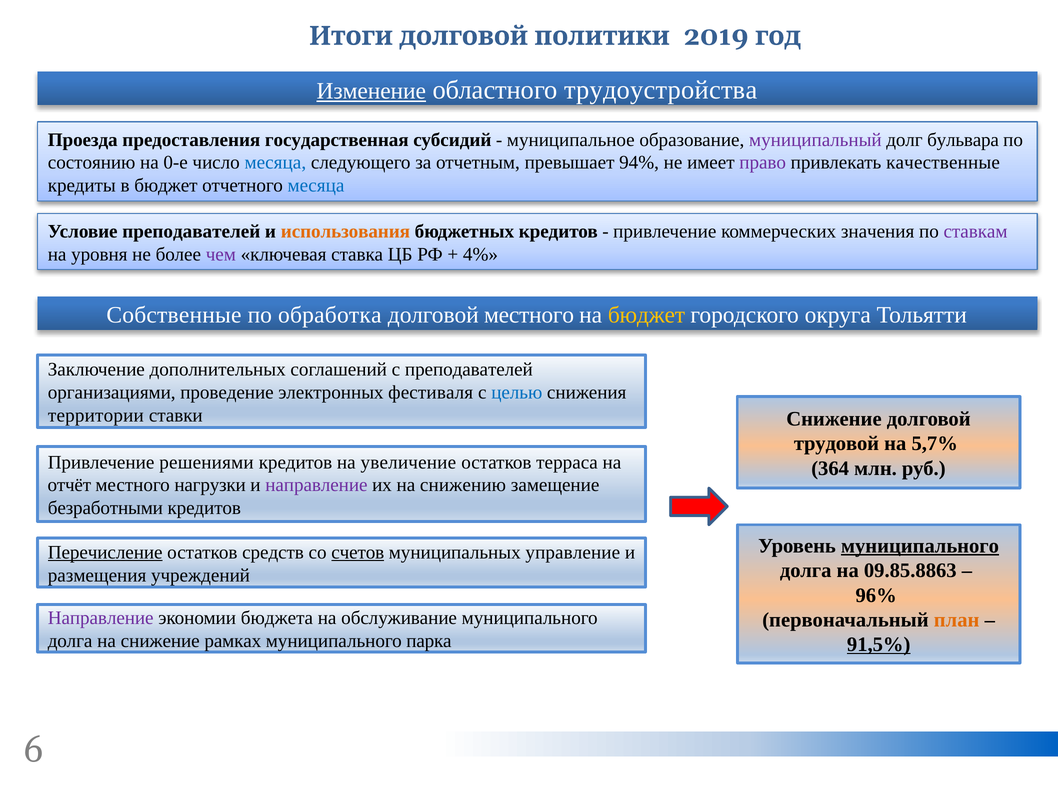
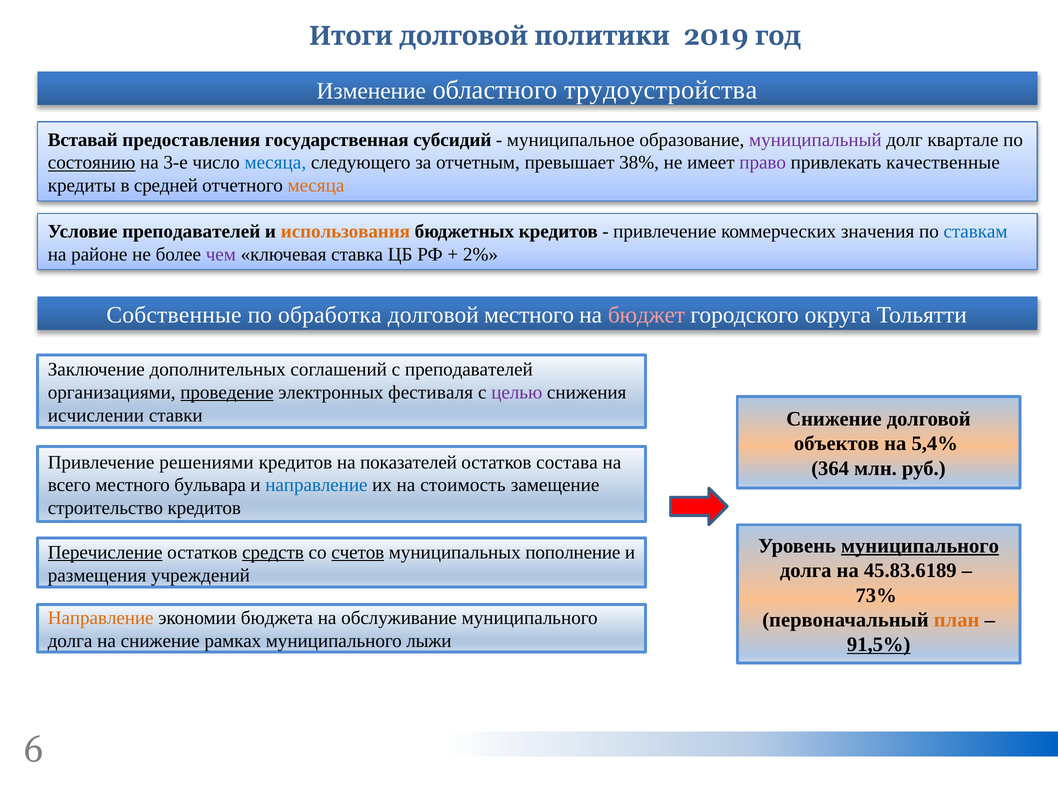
Изменение underline: present -> none (371, 91)
Проезда: Проезда -> Вставай (83, 140)
бульвара: бульвара -> квартале (963, 140)
состоянию underline: none -> present (92, 163)
0-е: 0-е -> 3-е (176, 163)
94%: 94% -> 38% (639, 163)
в бюджет: бюджет -> средней (166, 186)
месяца colour: blue -> orange (316, 186)
ставкам colour: purple -> blue (976, 231)
уровня: уровня -> районе (99, 254)
4%: 4% -> 2% (480, 254)
бюджет colour: yellow -> pink (646, 315)
проведение underline: none -> present (227, 393)
целью colour: blue -> purple (517, 393)
территории: территории -> исчислении (96, 416)
трудовой: трудовой -> объектов (837, 444)
5,7%: 5,7% -> 5,4% (935, 444)
увеличение: увеличение -> показателей (409, 463)
терраса: терраса -> состава (567, 463)
отчёт: отчёт -> всего (69, 485)
нагрузки: нагрузки -> бульвара (210, 485)
направление colour: purple -> blue (316, 485)
снижению: снижению -> стоимость (463, 485)
безработными: безработными -> строительство (105, 508)
средств underline: none -> present (273, 553)
управление: управление -> пополнение (573, 553)
09.85.8863: 09.85.8863 -> 45.83.6189 (910, 571)
96%: 96% -> 73% (876, 596)
Направление colour: purple -> orange (101, 618)
парка: парка -> лыжи (429, 641)
